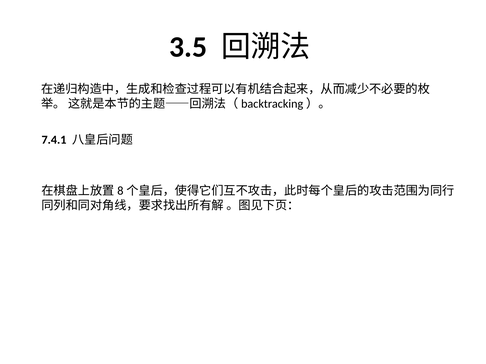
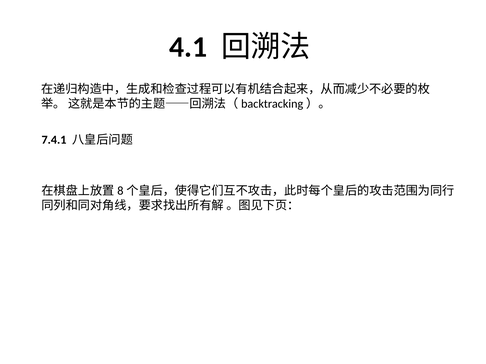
3.5: 3.5 -> 4.1 (188, 47)
